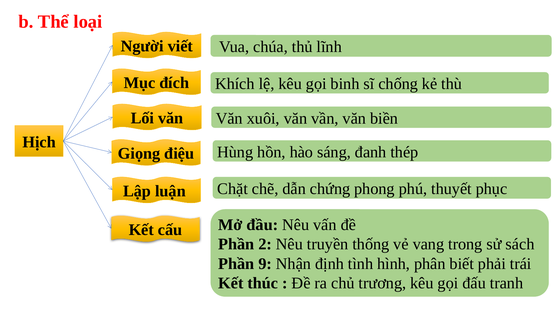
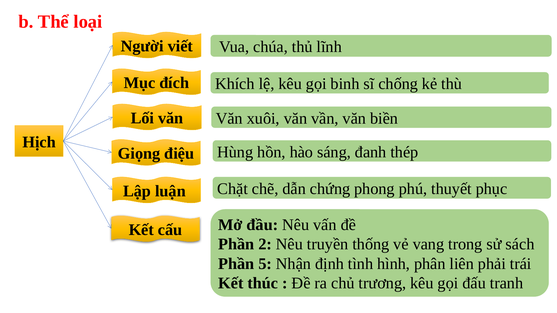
9: 9 -> 5 (265, 264)
biết: biết -> liên (462, 264)
